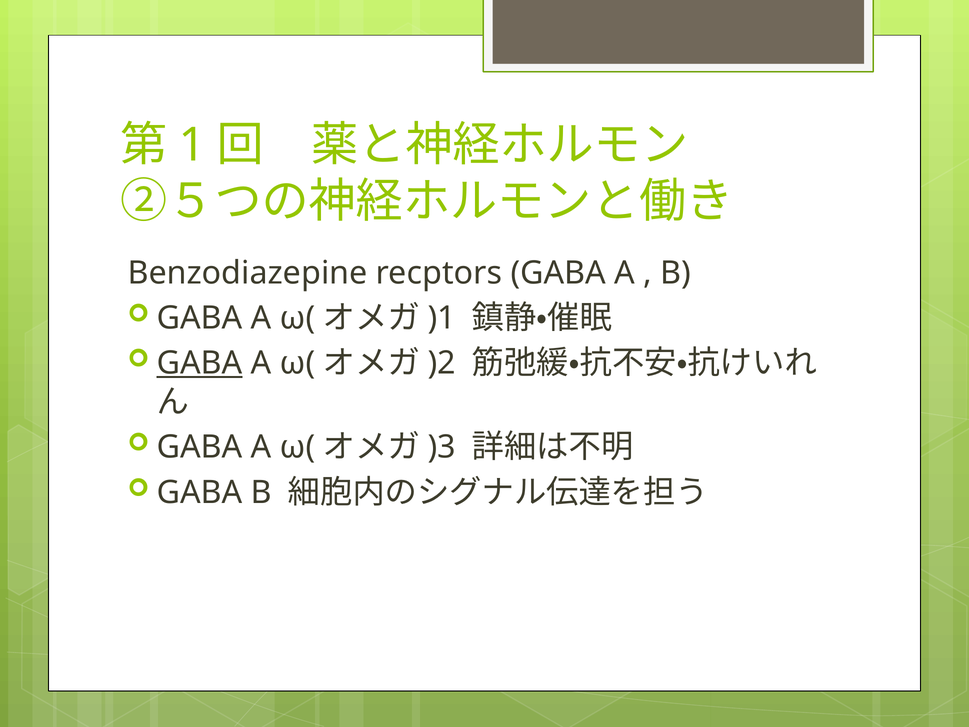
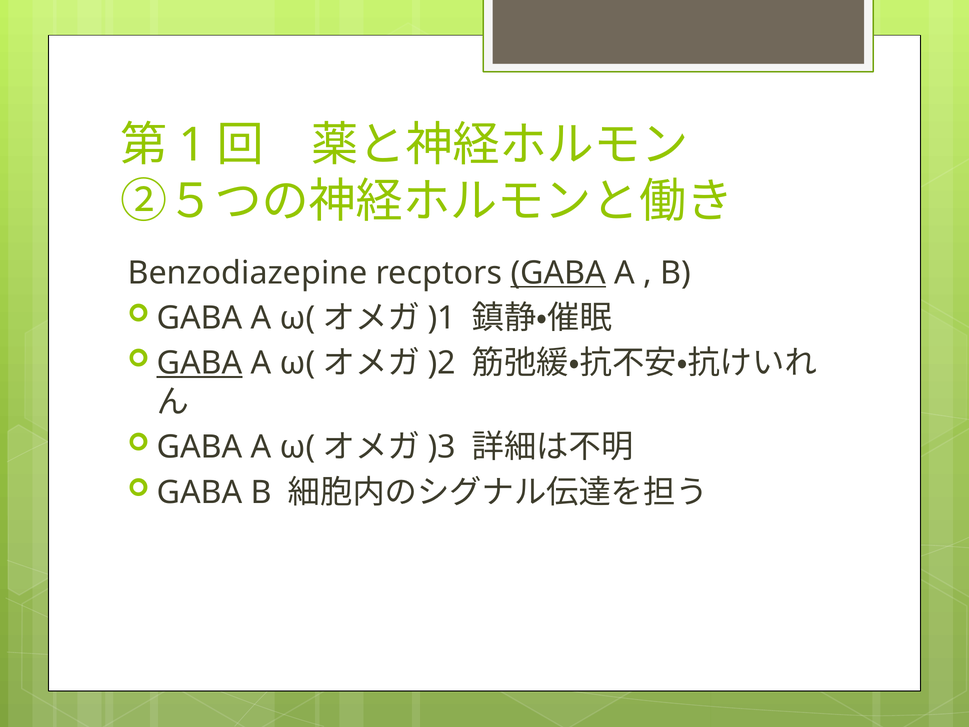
GABA underline: none -> present (558, 273)
